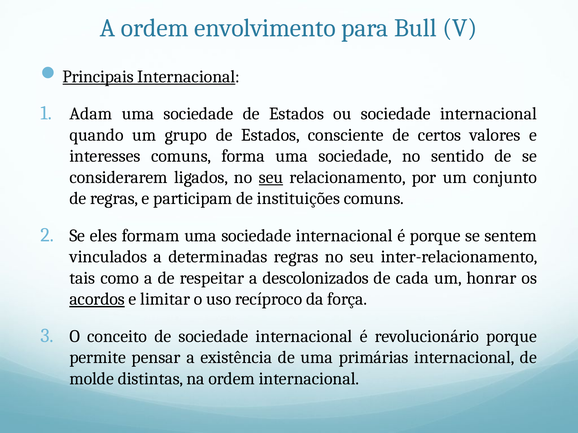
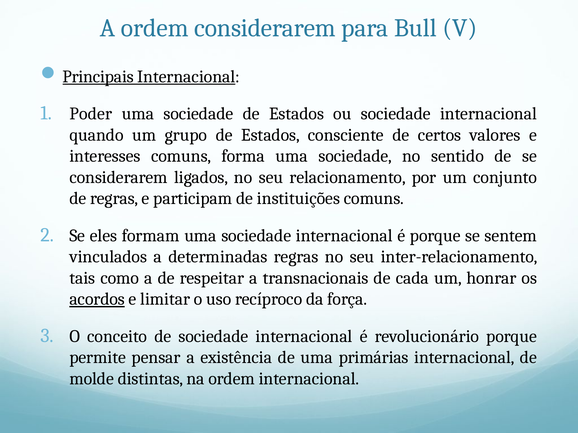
ordem envolvimento: envolvimento -> considerarem (265, 28)
Adam: Adam -> Poder (91, 114)
seu underline: present -> none (271, 177)
descolonizados: descolonizados -> transnacionais (316, 278)
